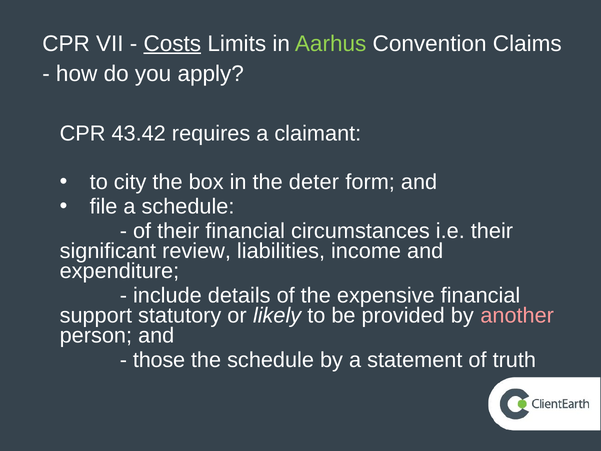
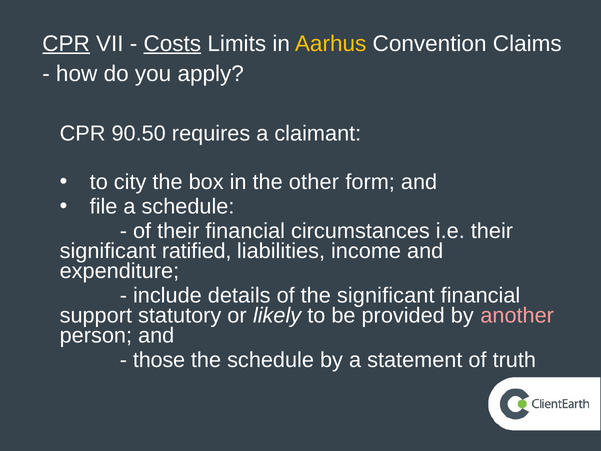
CPR underline: none -> present (66, 44)
Aarhus colour: light green -> yellow (331, 44)
43.42: 43.42 -> 90.50 (139, 133)
deter: deter -> other (314, 182)
review: review -> ratiﬁed (197, 251)
the expensive: expensive -> significant (386, 295)
